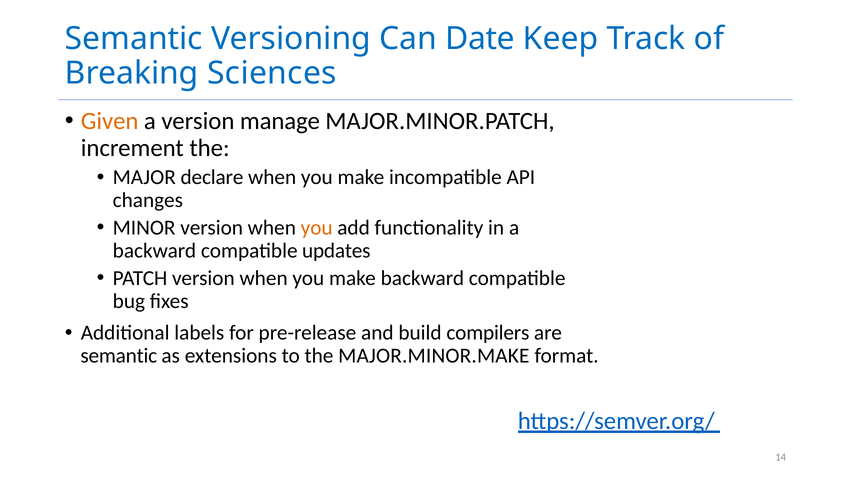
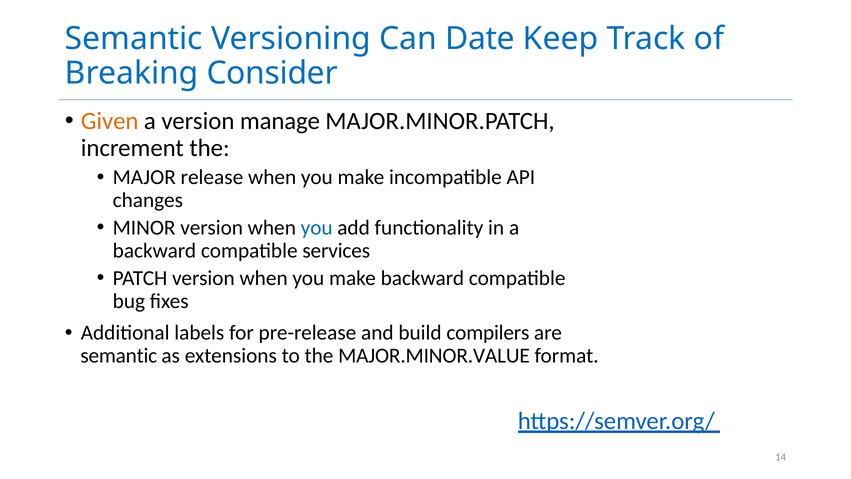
Sciences: Sciences -> Consider (272, 73)
declare: declare -> release (212, 177)
you colour: orange -> blue (317, 228)
updates: updates -> services (336, 251)
MAJOR.MINOR.MAKE: MAJOR.MINOR.MAKE -> MAJOR.MINOR.VALUE (434, 356)
